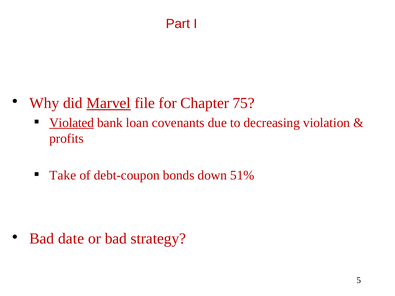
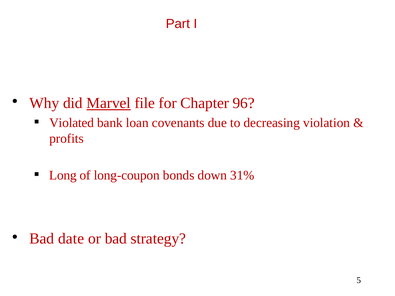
75: 75 -> 96 (244, 103)
Violated underline: present -> none (72, 123)
Take: Take -> Long (63, 175)
debt-coupon: debt-coupon -> long-coupon (127, 175)
51%: 51% -> 31% (242, 175)
